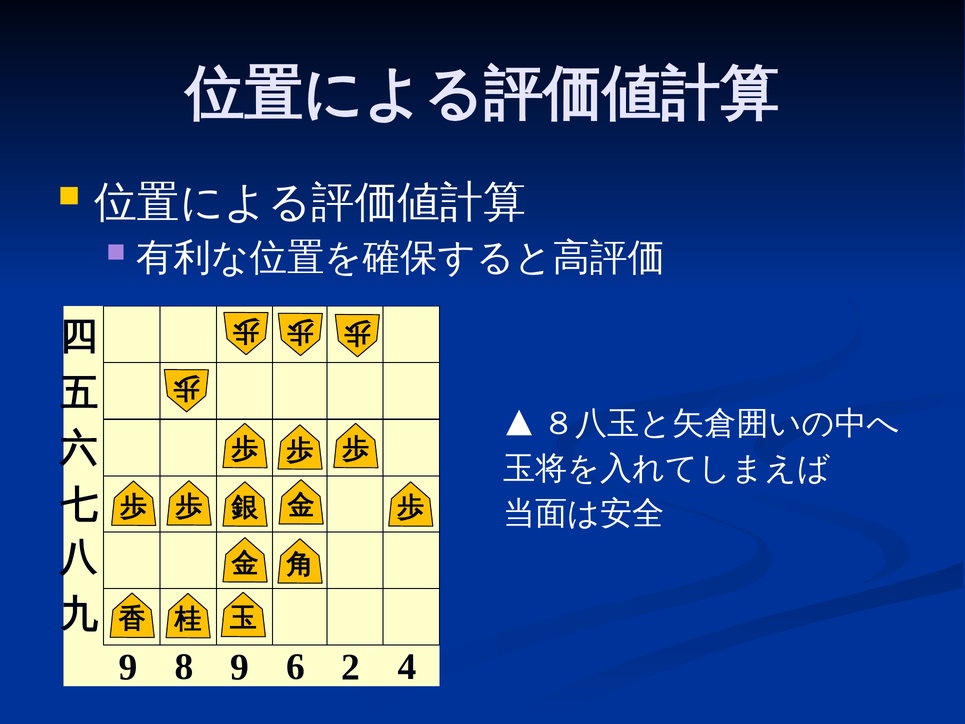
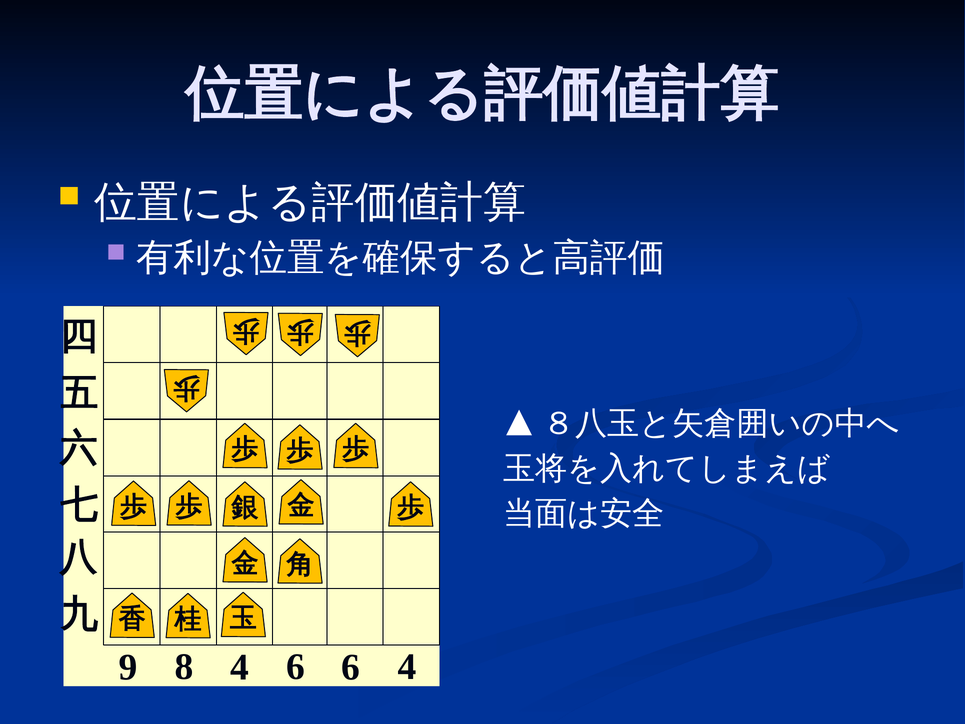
8 9: 9 -> 4 (239, 667)
6 2: 2 -> 6 (351, 667)
